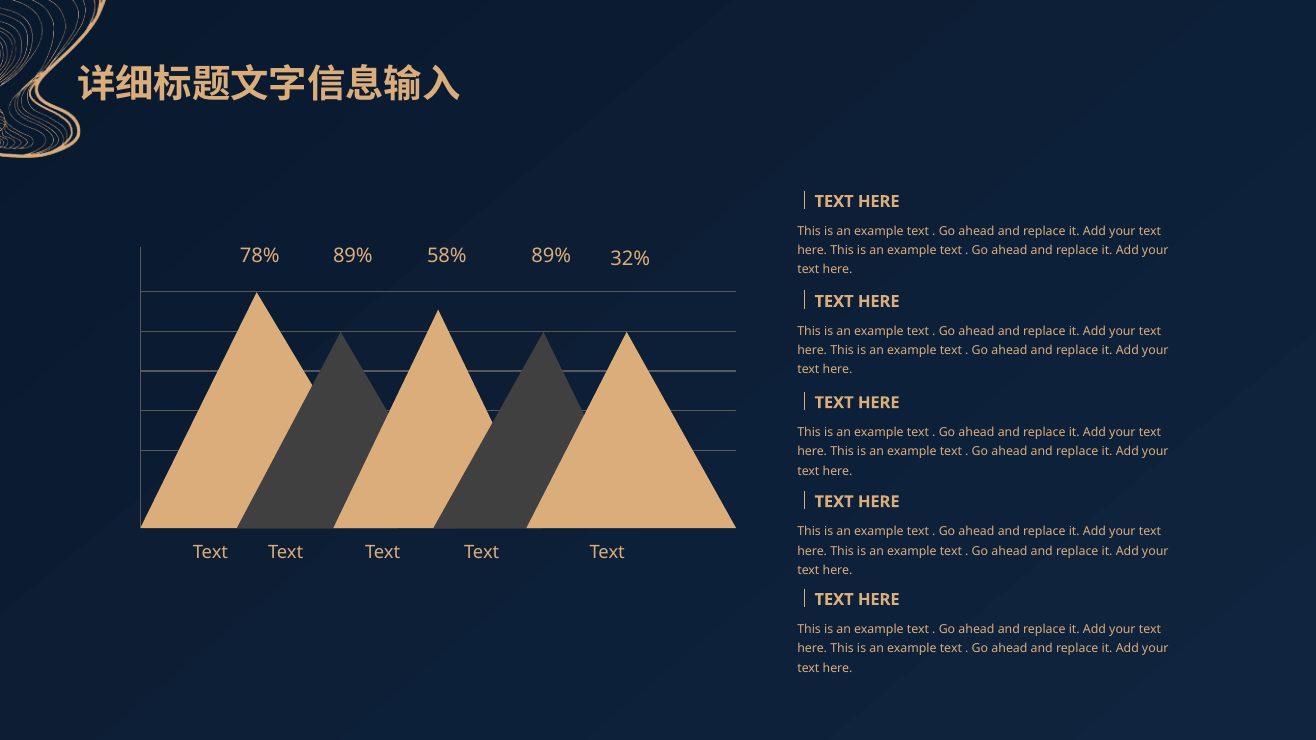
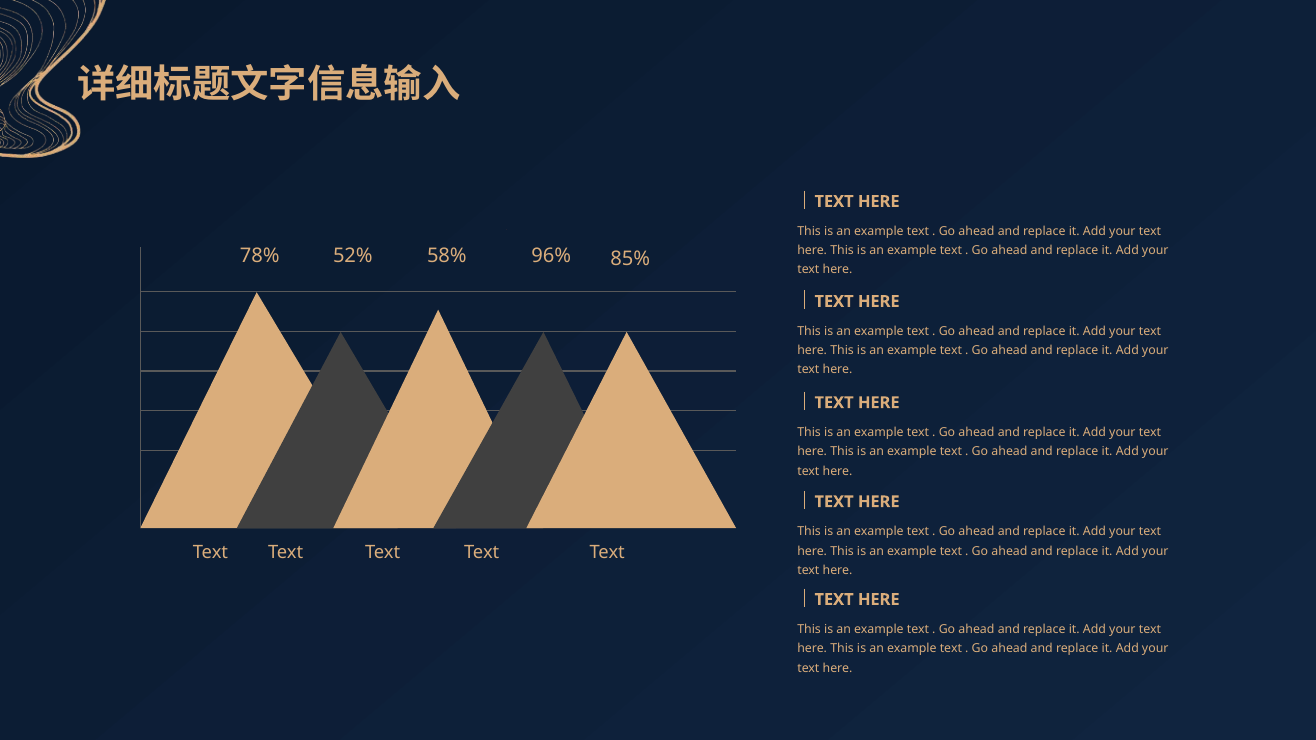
32%: 32% -> 85% (630, 259)
89%: 89% -> 52% (353, 256)
89%: 89% -> 96% (551, 256)
